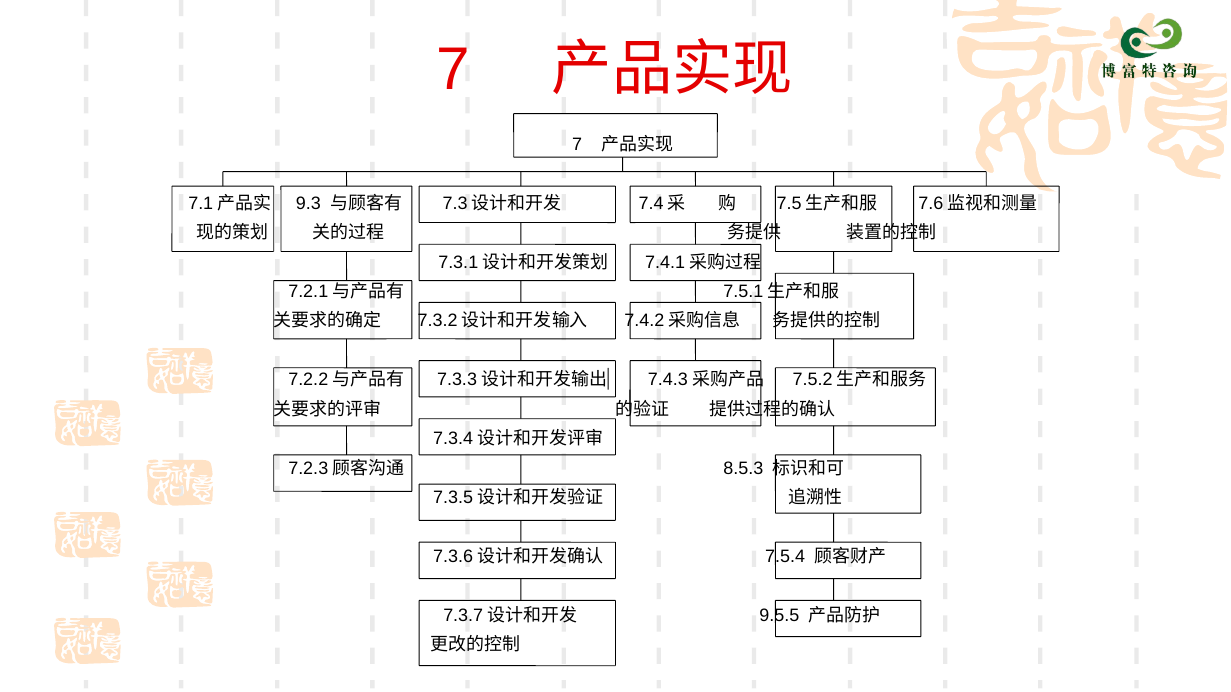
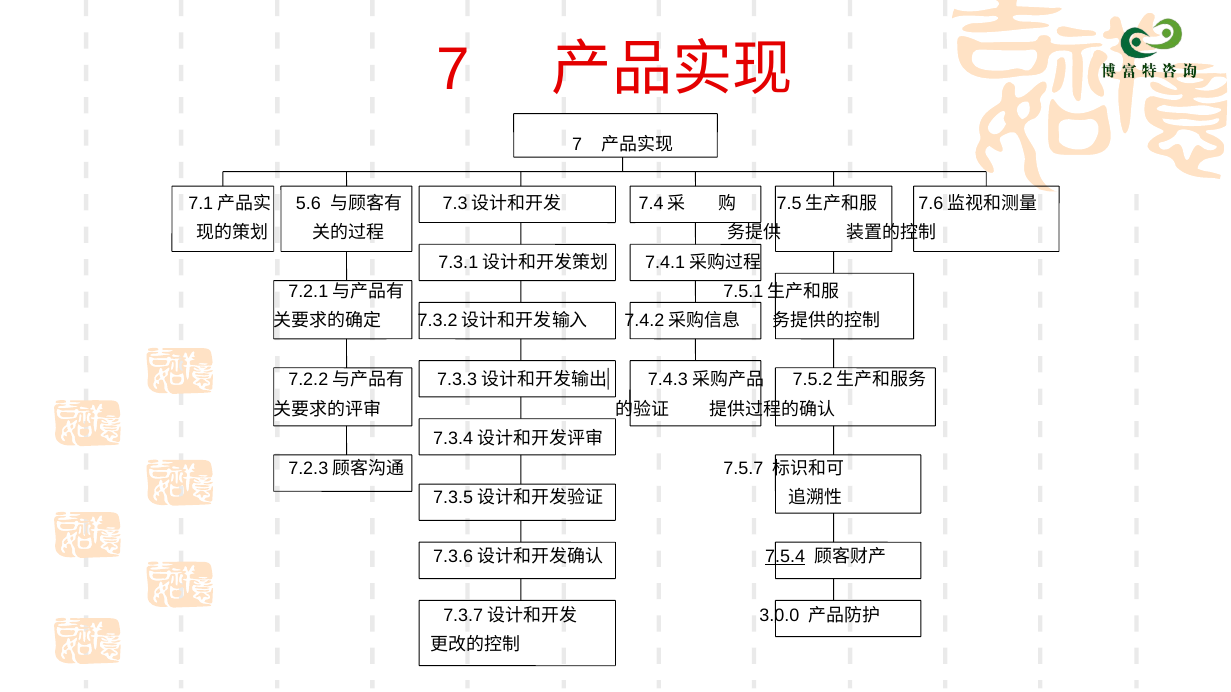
9.3: 9.3 -> 5.6 (308, 203)
8.5.3: 8.5.3 -> 7.5.7 (743, 468)
7.5.4 underline: none -> present (785, 557)
9.5.5: 9.5.5 -> 3.0.0 (779, 616)
